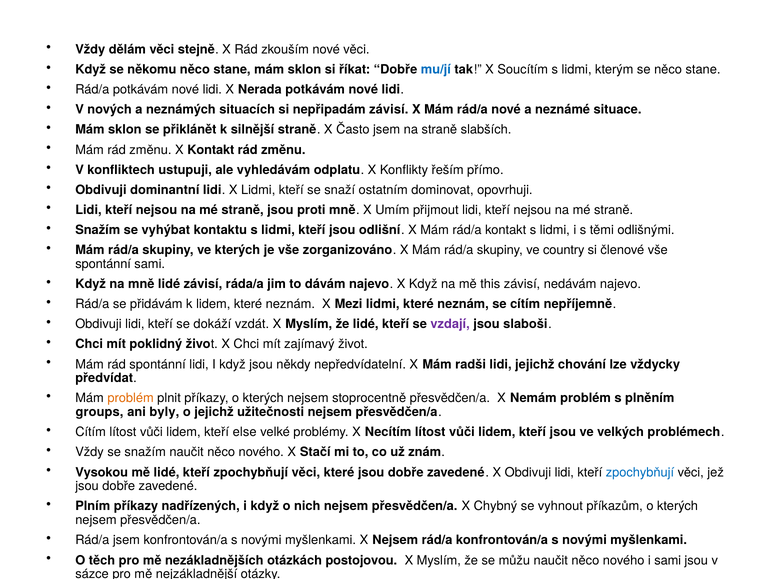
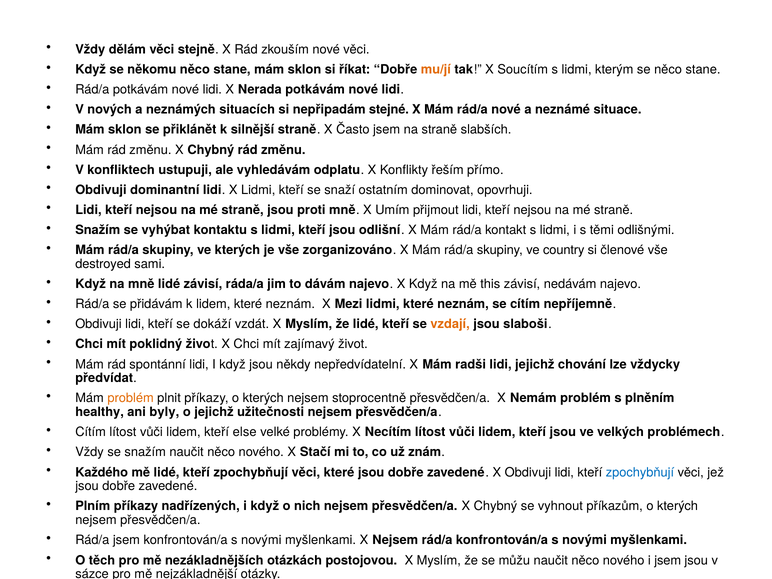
mu/jí colour: blue -> orange (436, 70)
nepřipadám závisí: závisí -> stejné (389, 110)
změnu X Kontakt: Kontakt -> Chybný (211, 150)
spontánní: spontánní -> destroyed (103, 264)
vzdají colour: purple -> orange (450, 324)
groups: groups -> healthy (100, 412)
Vysokou: Vysokou -> Každého (102, 472)
i sami: sami -> jsem (668, 560)
